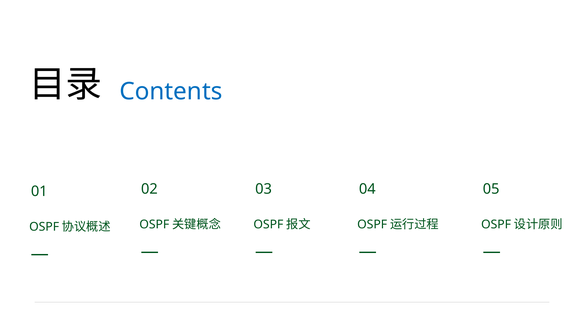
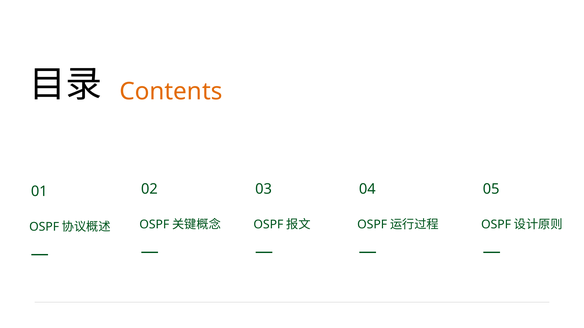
Contents colour: blue -> orange (171, 92)
